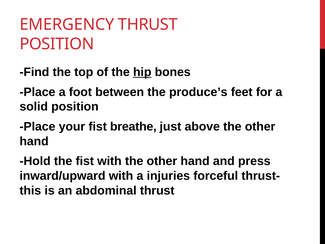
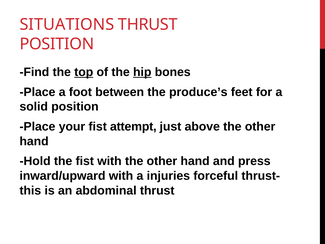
EMERGENCY: EMERGENCY -> SITUATIONS (67, 24)
top underline: none -> present (84, 72)
breathe: breathe -> attempt (133, 126)
